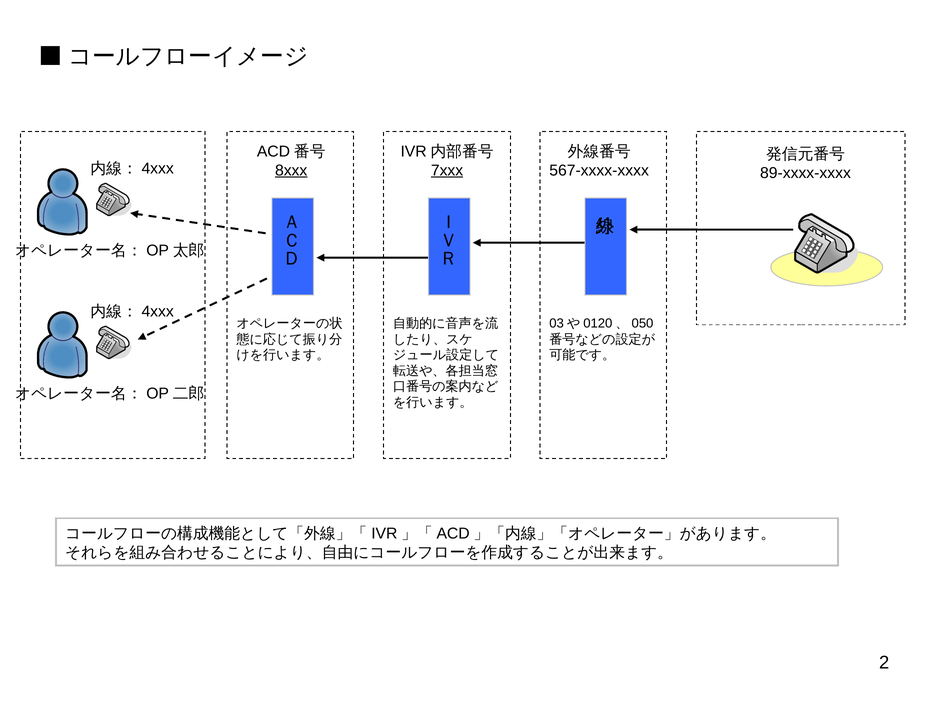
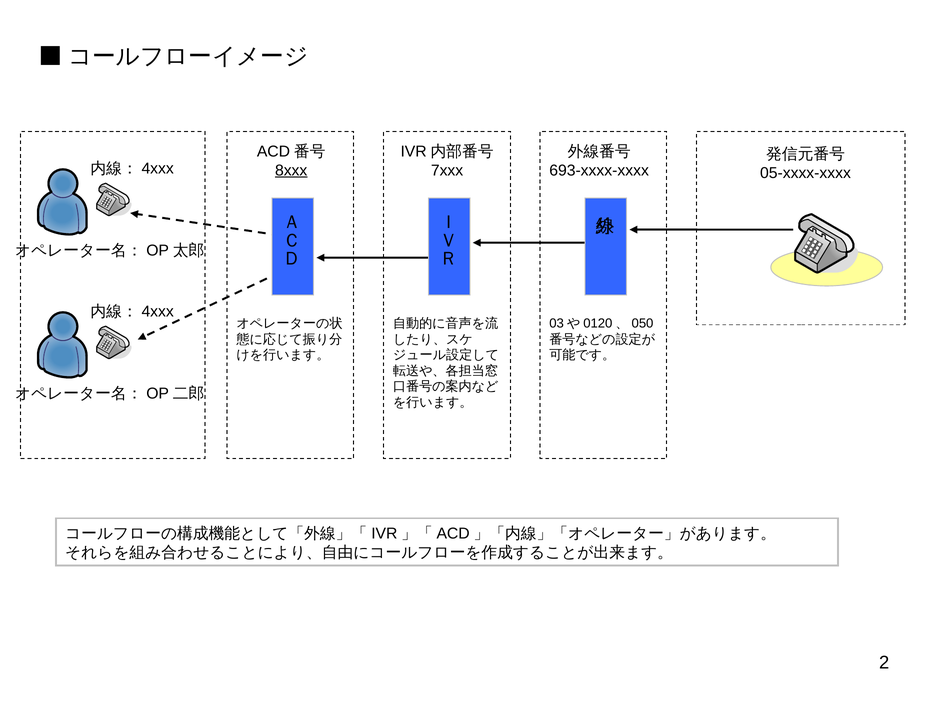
7xxx underline: present -> none (447, 170)
567-xxxx-xxxx: 567-xxxx-xxxx -> 693-xxxx-xxxx (599, 170)
89-xxxx-xxxx: 89-xxxx-xxxx -> 05-xxxx-xxxx (805, 173)
